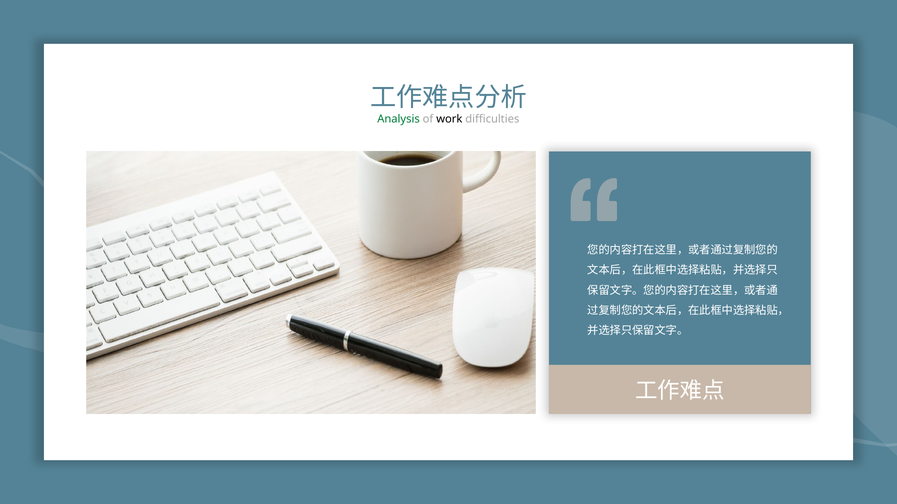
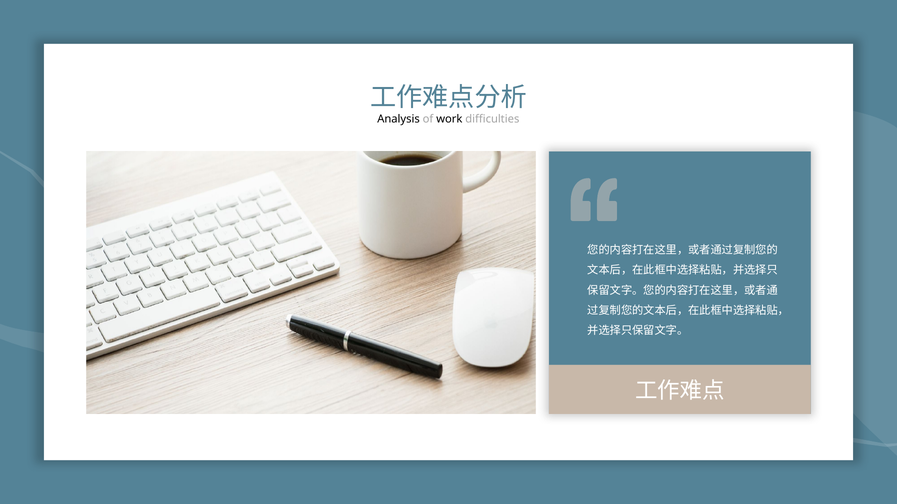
Analysis colour: green -> black (399, 119)
